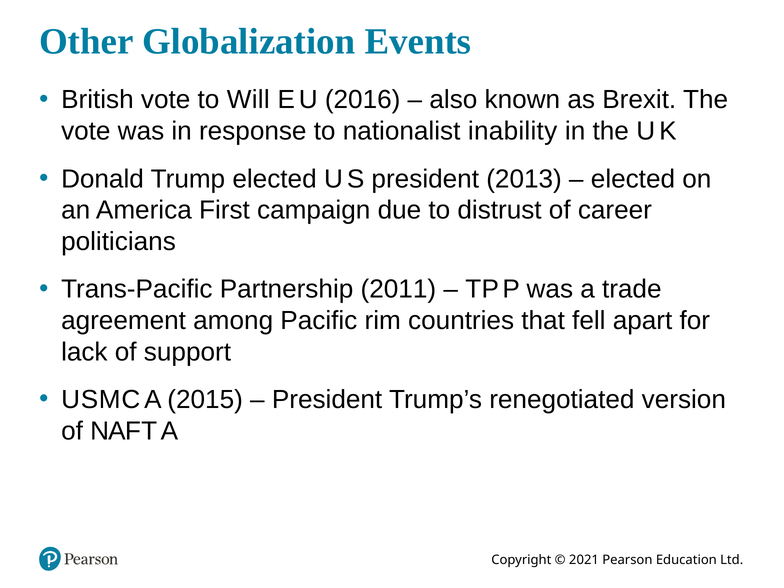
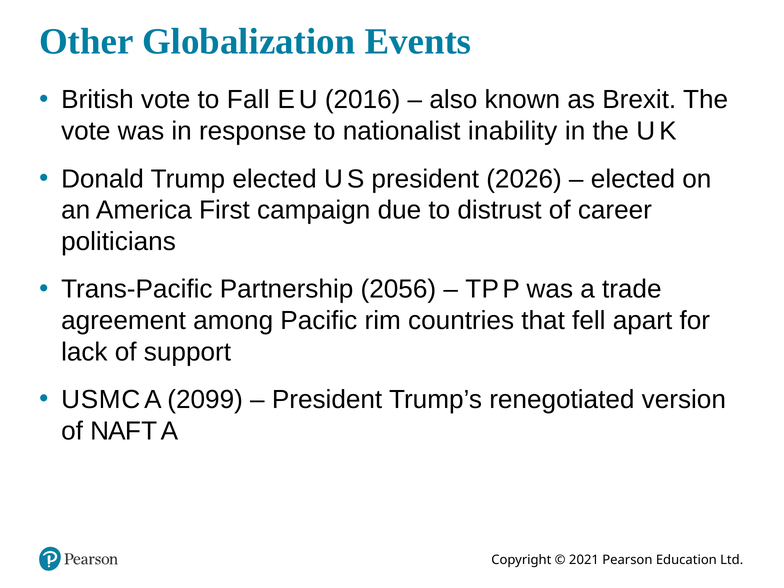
Will: Will -> Fall (248, 100)
2013: 2013 -> 2026 (524, 179)
2011: 2011 -> 2056 (398, 289)
2015: 2015 -> 2099 (205, 400)
